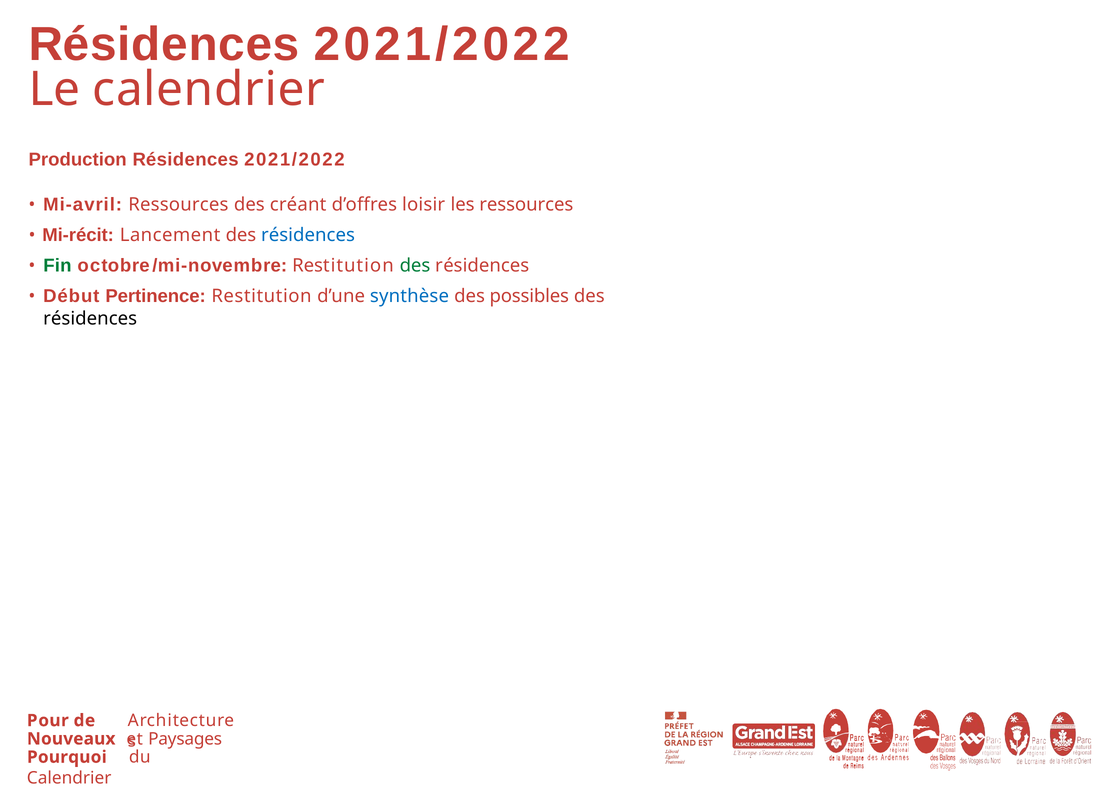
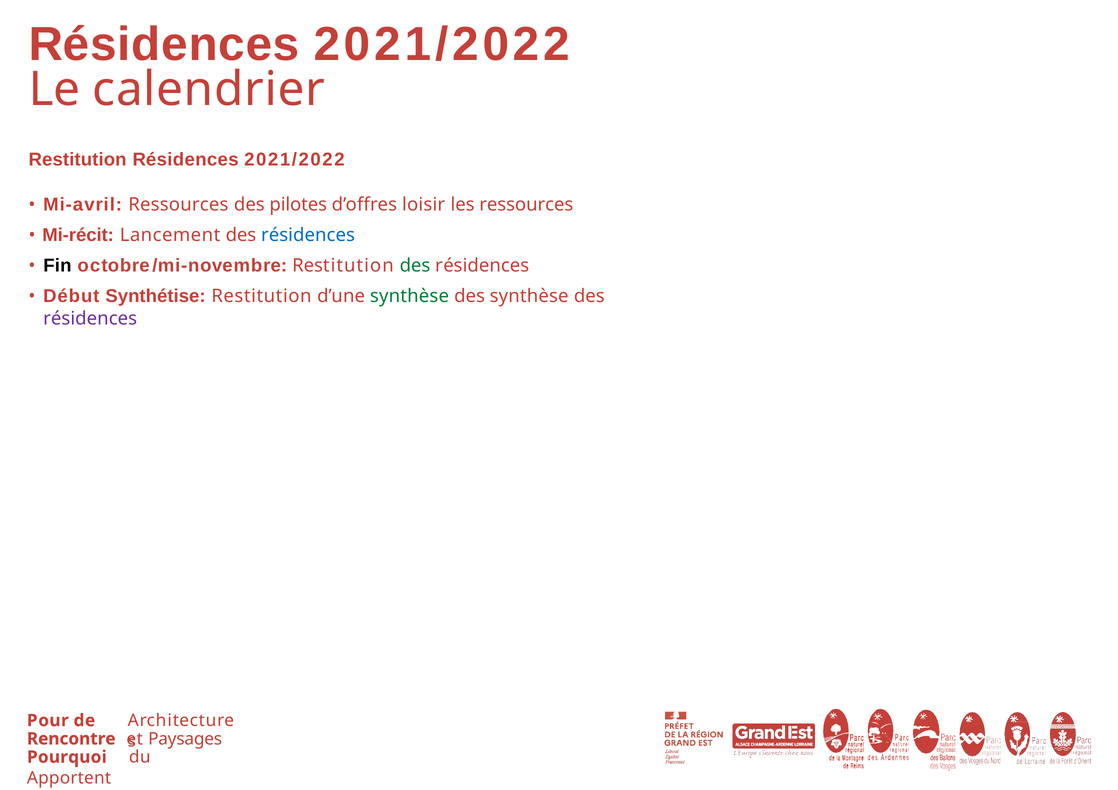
Production: Production -> Restitution (78, 160)
créant: créant -> pilotes (298, 205)
Fin colour: green -> black (57, 266)
Pertinence: Pertinence -> Synthétise (156, 296)
synthèse colour: blue -> green (409, 296)
des possibles: possibles -> synthèse (529, 296)
résidences colour: black -> purple (90, 319)
Nouveaux: Nouveaux -> Rencontre (71, 739)
Calendrier: Calendrier -> Apportent (69, 778)
